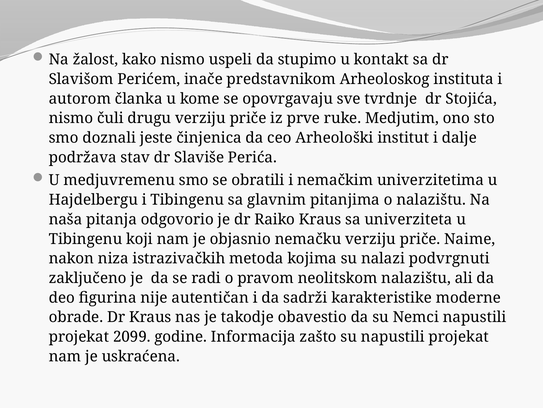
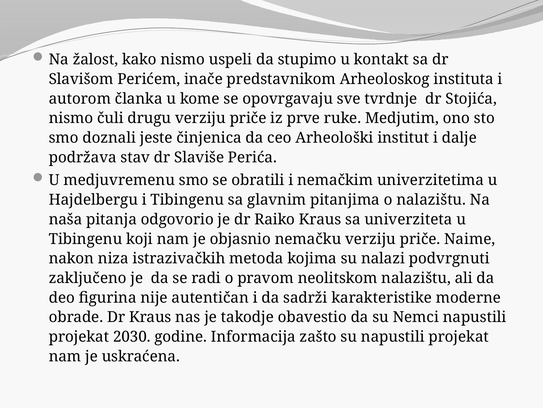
2099: 2099 -> 2030 (132, 336)
